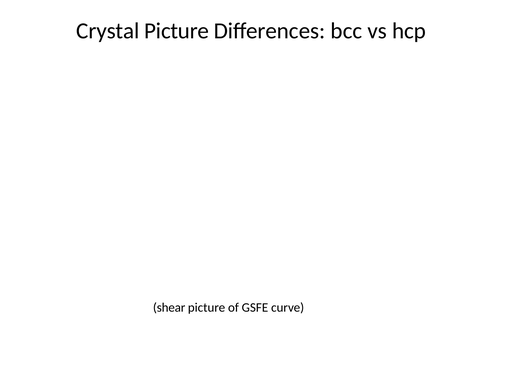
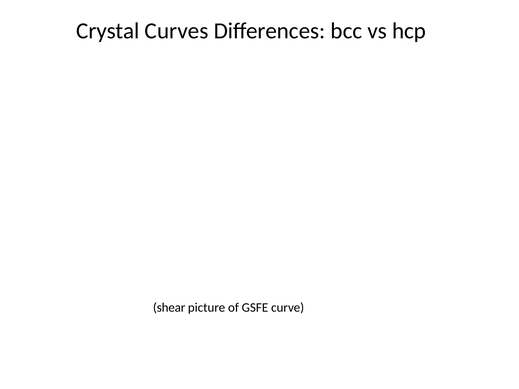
Crystal Picture: Picture -> Curves (177, 31)
